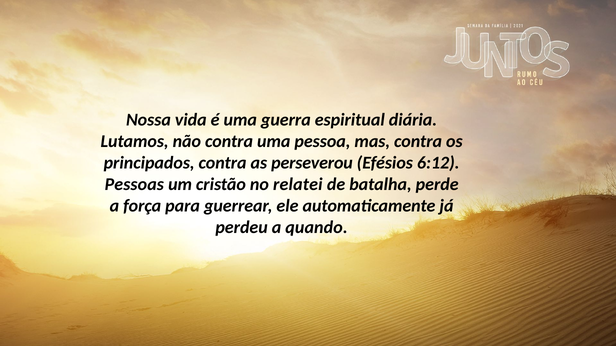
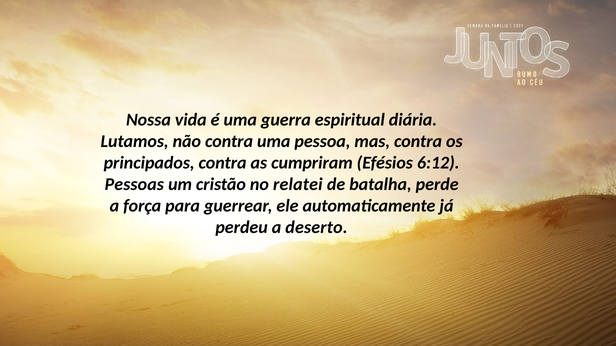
perseverou: perseverou -> cumpriram (312, 163)
quando: quando -> deserto (316, 228)
